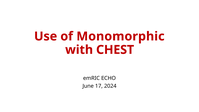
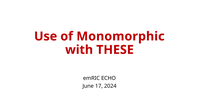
CHEST: CHEST -> THESE (115, 50)
